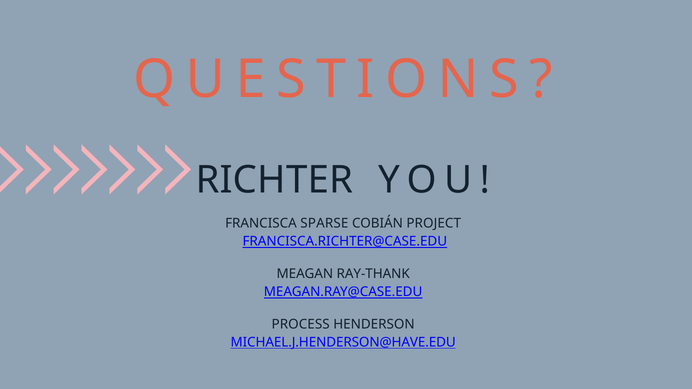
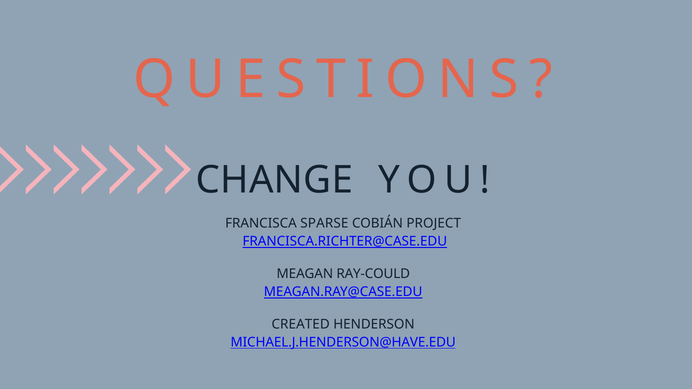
RICHTER: RICHTER -> CHANGE (274, 180)
RAY-THANK: RAY-THANK -> RAY-COULD (373, 274)
PROCESS: PROCESS -> CREATED (301, 324)
